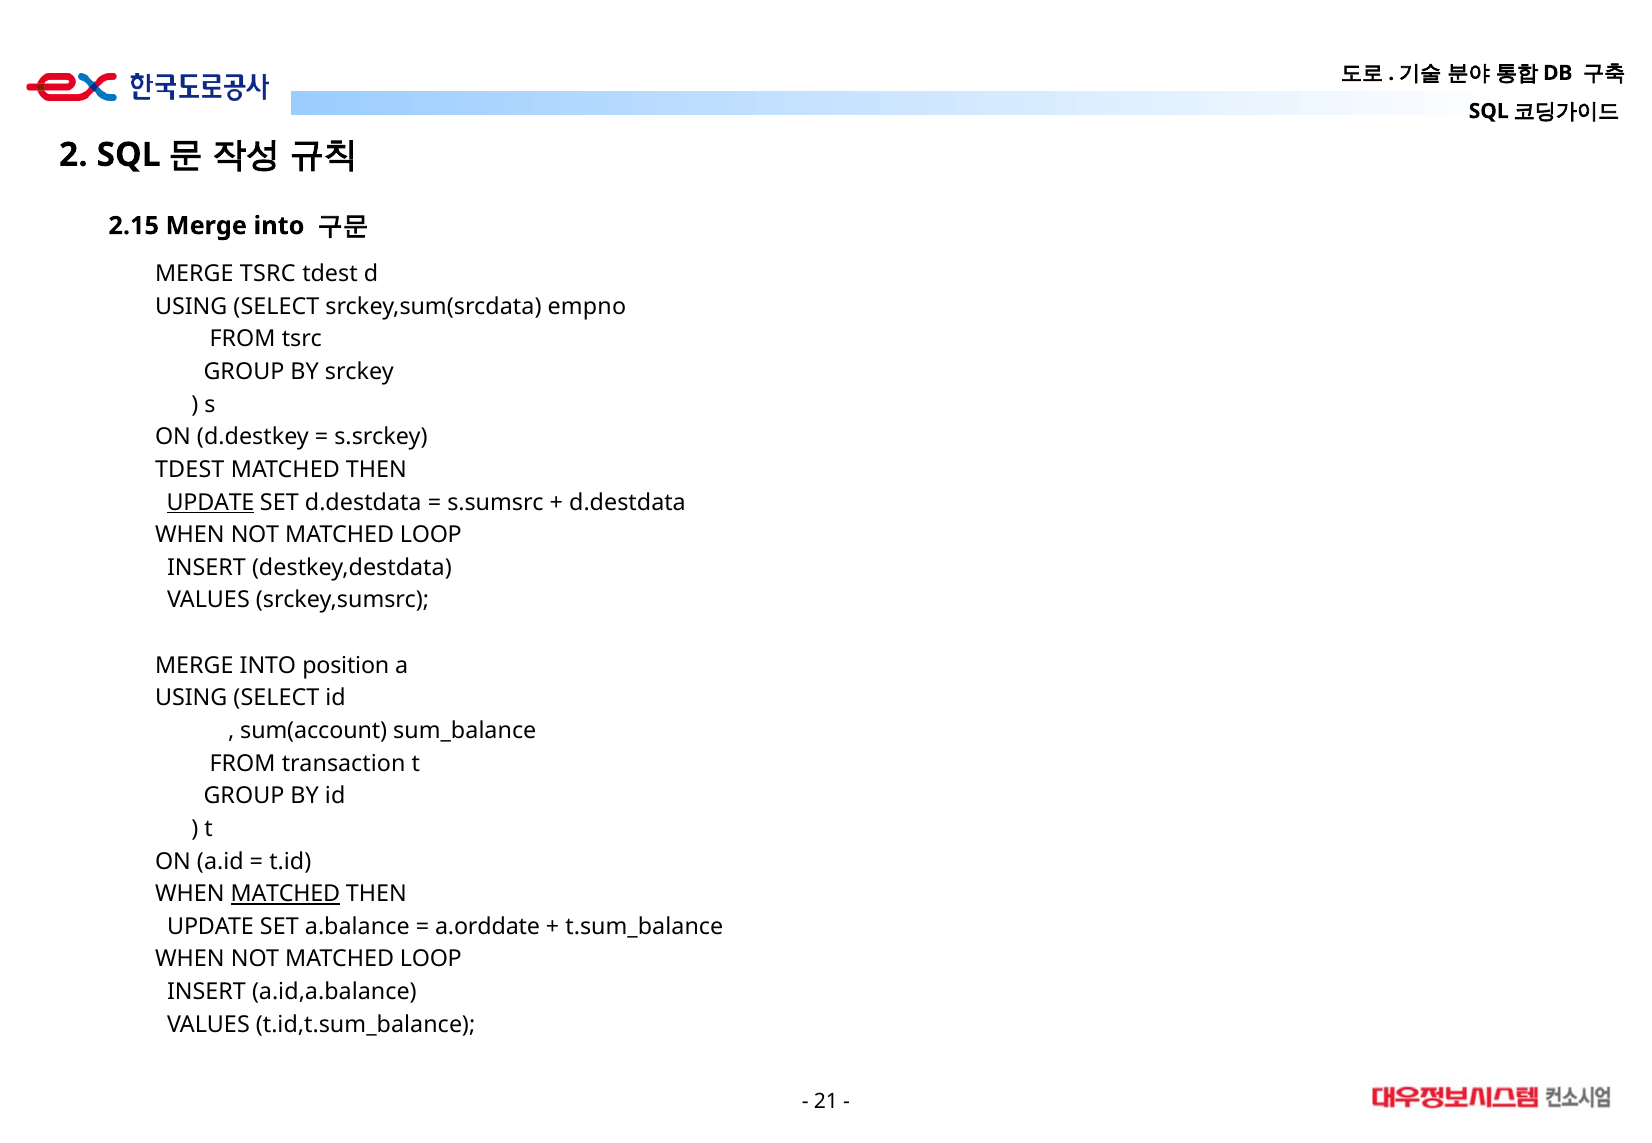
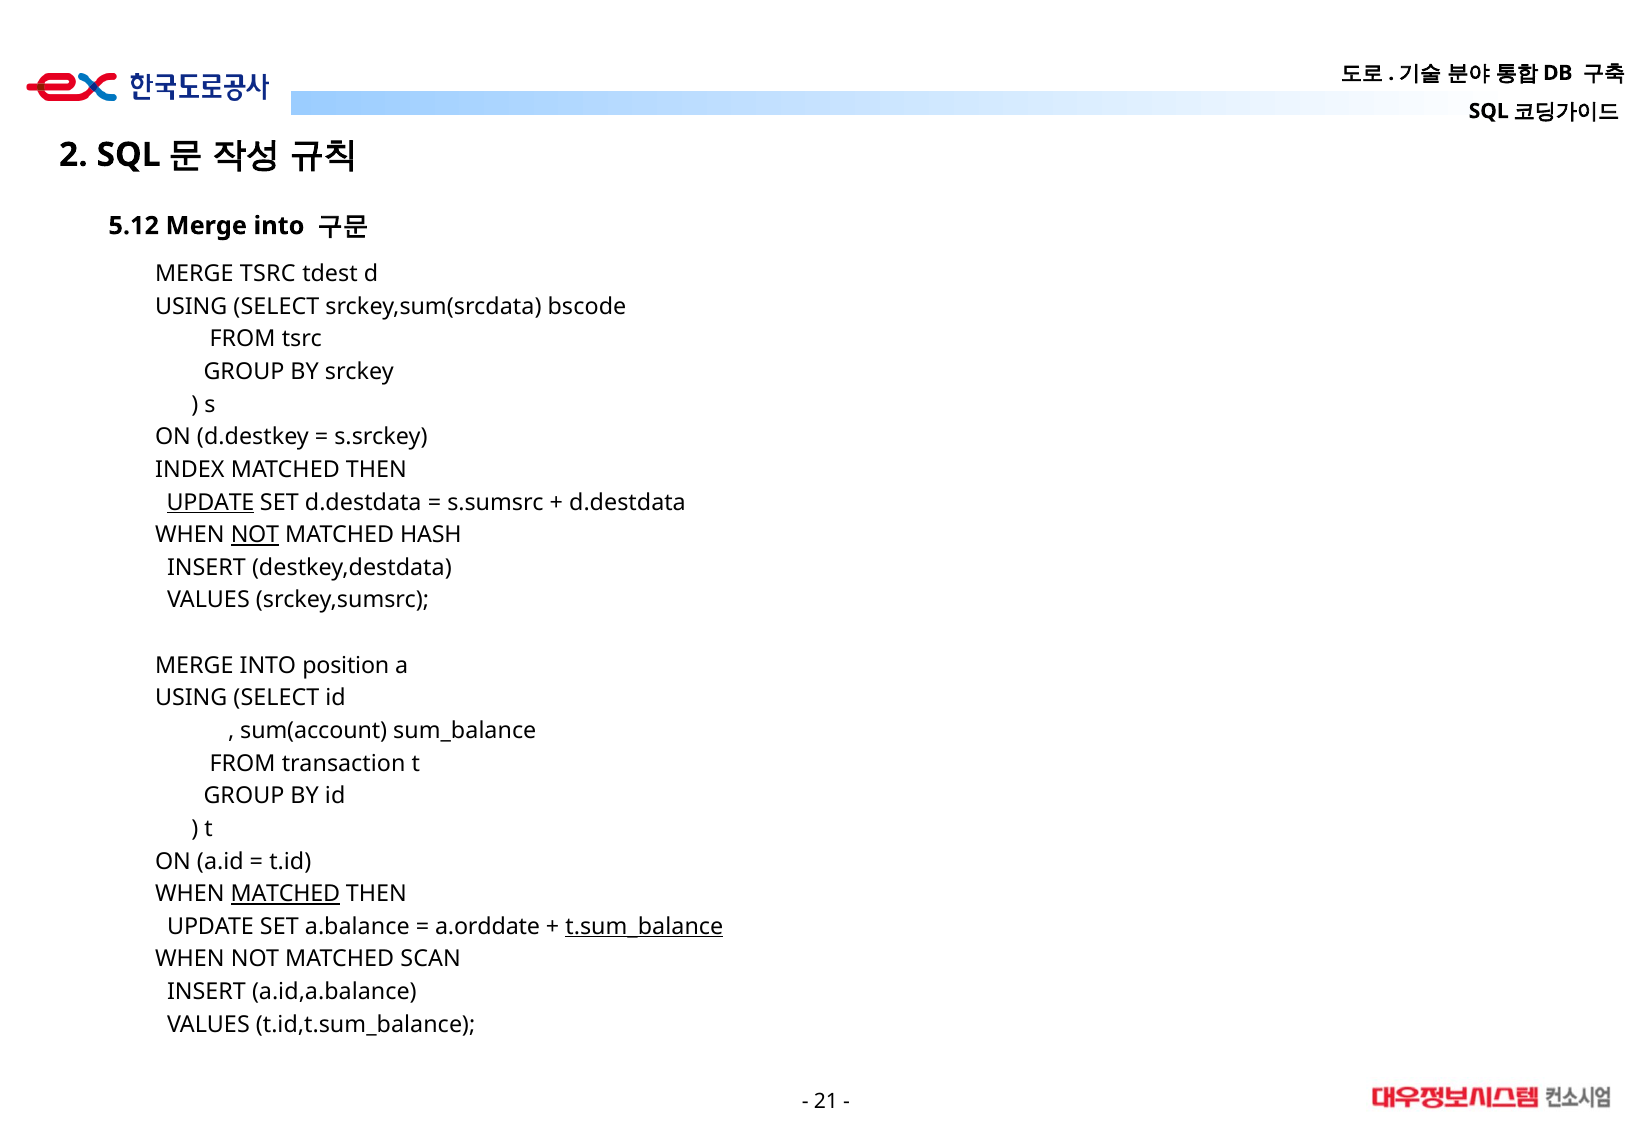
2.15: 2.15 -> 5.12 (134, 226)
empno: empno -> bscode (587, 307)
TDEST: TDEST -> INDEX (190, 470)
NOT underline: none -> present (255, 535)
LOOP: LOOP -> HASH (431, 535)
t.sum_balance underline: none -> present (644, 927)
LOOP: LOOP -> SCAN (431, 960)
